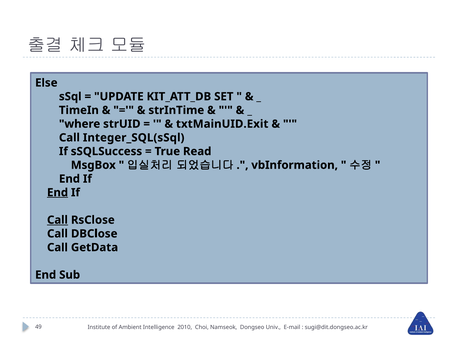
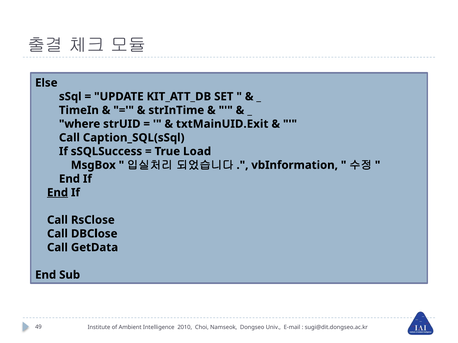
Integer_SQL(sSql: Integer_SQL(sSql -> Caption_SQL(sSql (134, 138)
Read: Read -> Load (197, 152)
Call underline: present -> none (58, 220)
